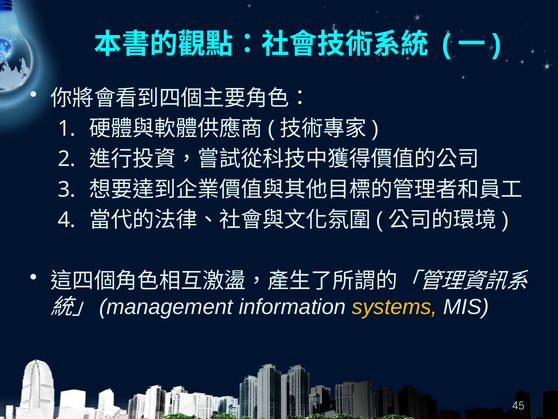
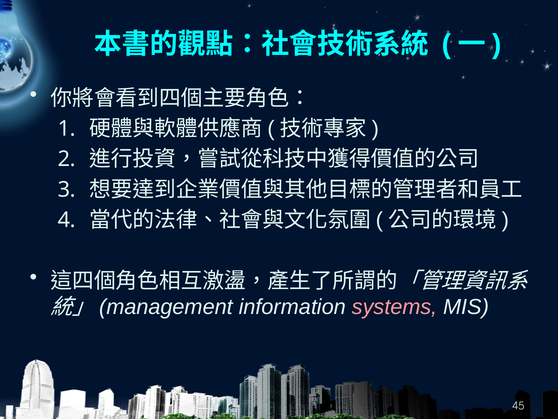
systems colour: yellow -> pink (395, 307)
